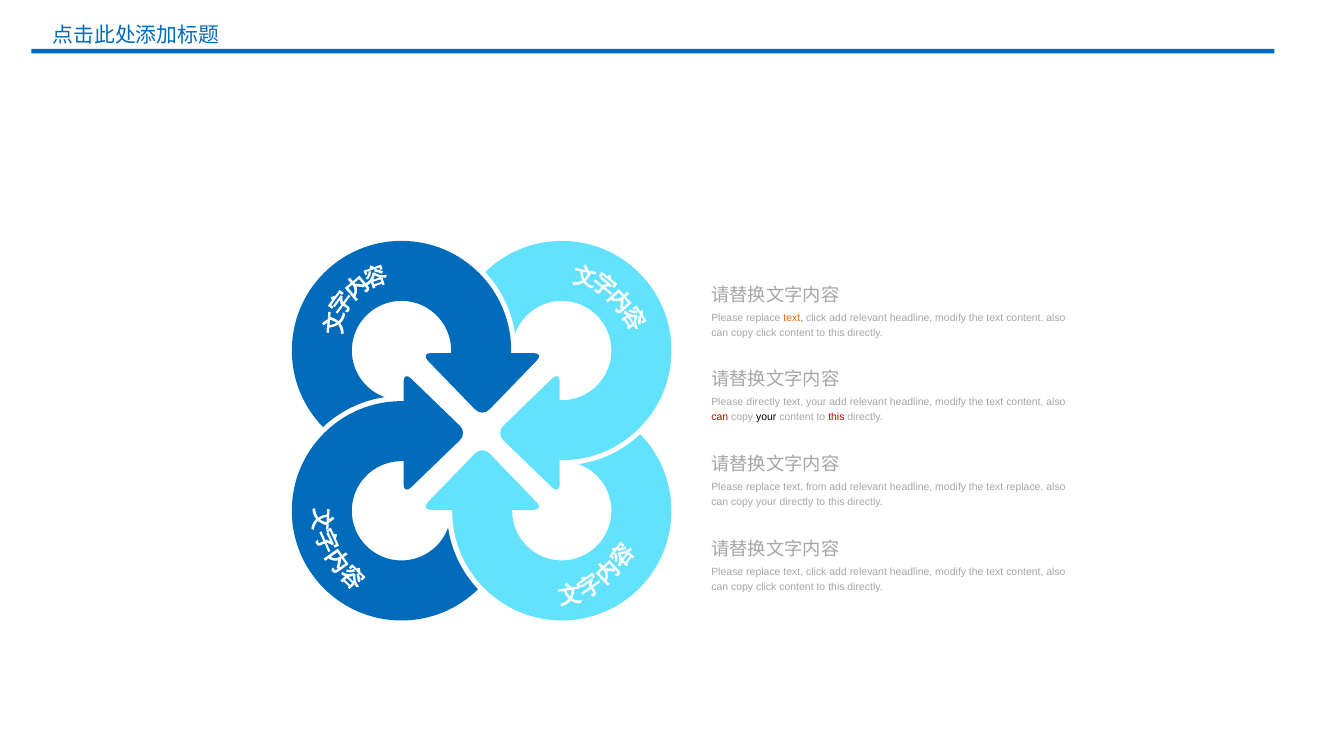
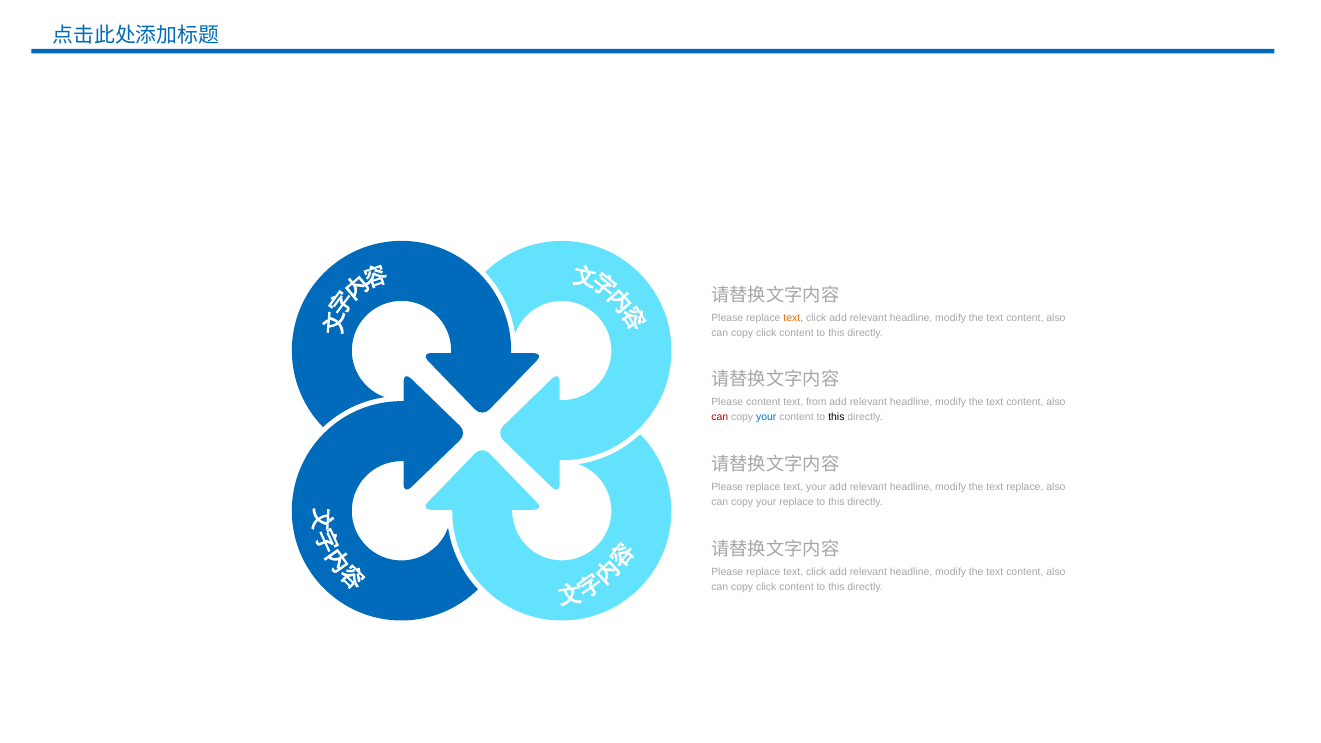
Please directly: directly -> content (763, 403)
text your: your -> from (816, 403)
your colour: black -> blue (766, 418)
this colour: red -> black (836, 418)
text from: from -> your (816, 487)
your directly: directly -> replace (797, 502)
